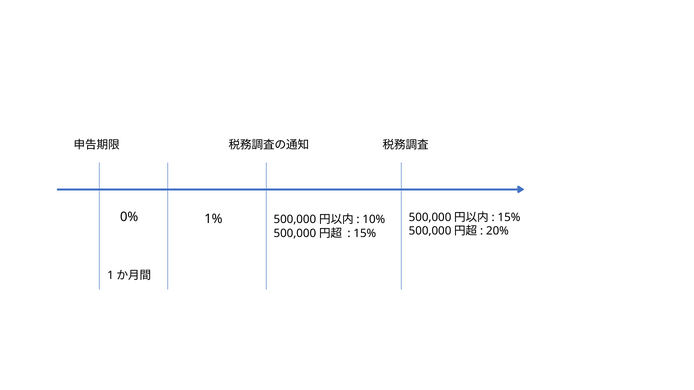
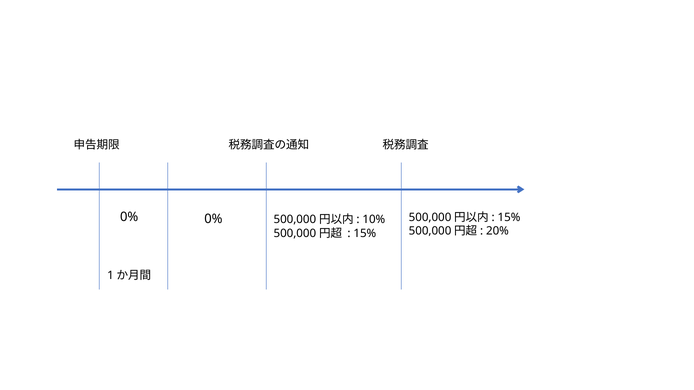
0% 1%: 1% -> 0% (213, 219)
